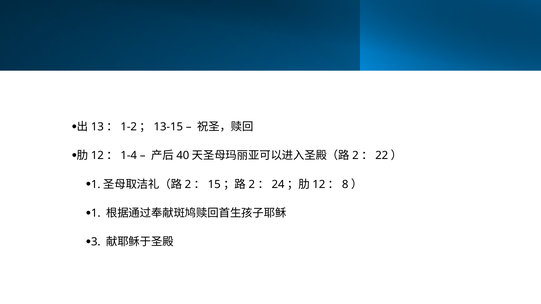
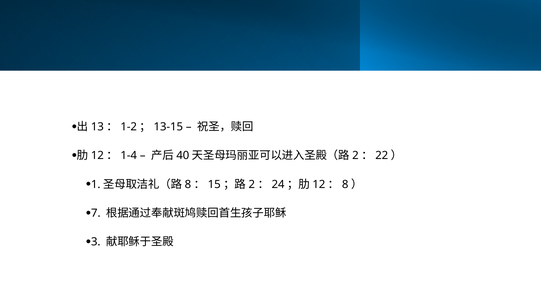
2: 2 -> 8 (188, 185)
1: 1 -> 7 (96, 213)
